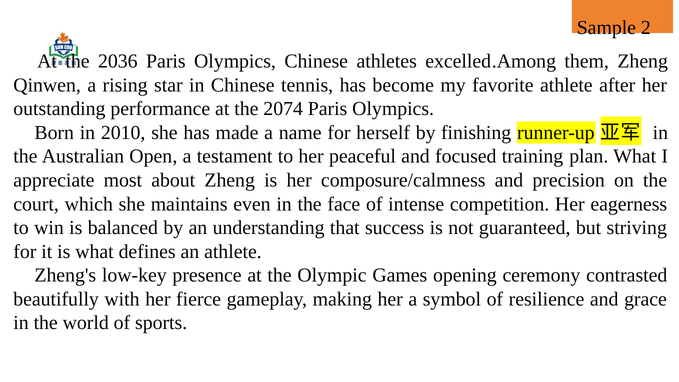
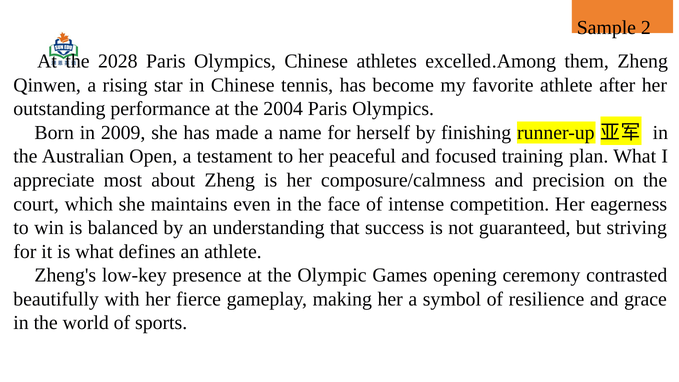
2036: 2036 -> 2028 (118, 61)
2074: 2074 -> 2004 (283, 109)
2010: 2010 -> 2009 (123, 133)
